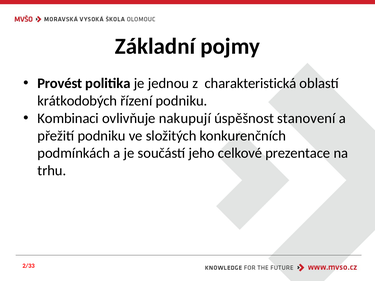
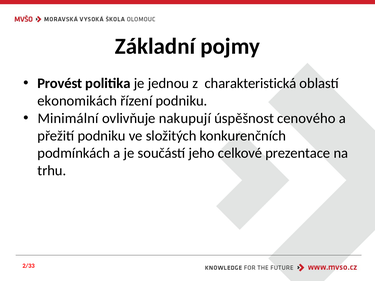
krátkodobých: krátkodobých -> ekonomikách (77, 101)
Kombinaci: Kombinaci -> Minimální (68, 118)
stanovení: stanovení -> cenového (306, 118)
